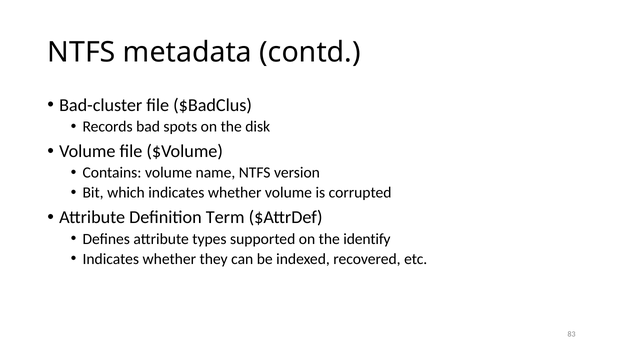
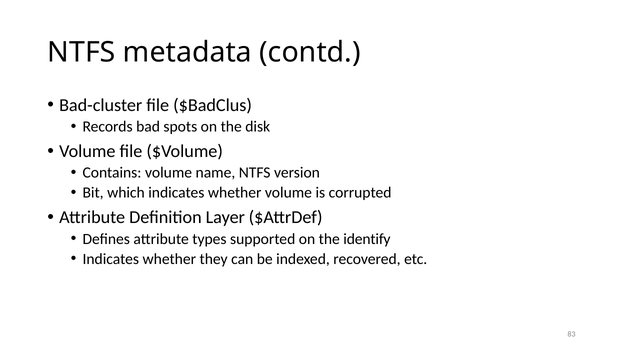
Term: Term -> Layer (225, 218)
